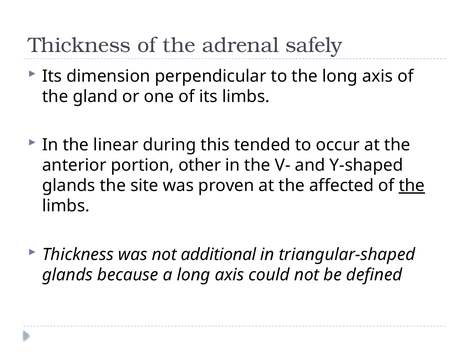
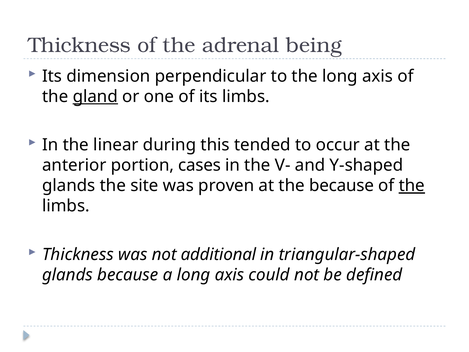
safely: safely -> being (314, 45)
gland underline: none -> present (95, 97)
other: other -> cases (200, 165)
the affected: affected -> because (342, 186)
